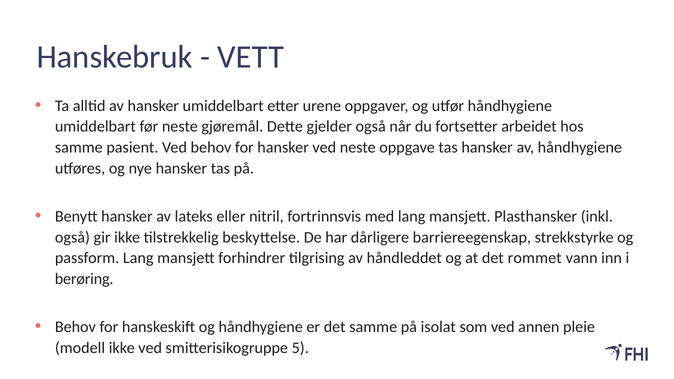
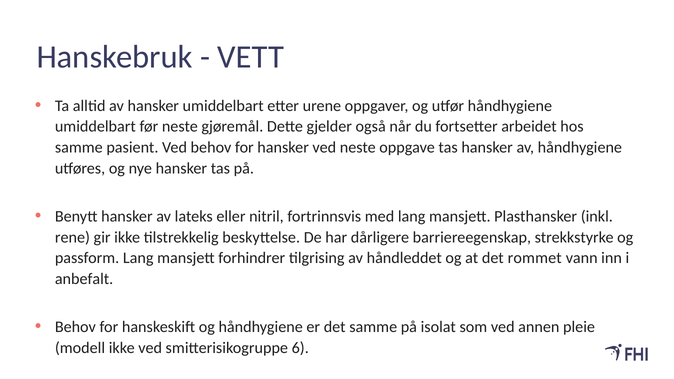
også: også -> rene (72, 237)
berøring: berøring -> anbefalt (84, 279)
5: 5 -> 6 (300, 348)
